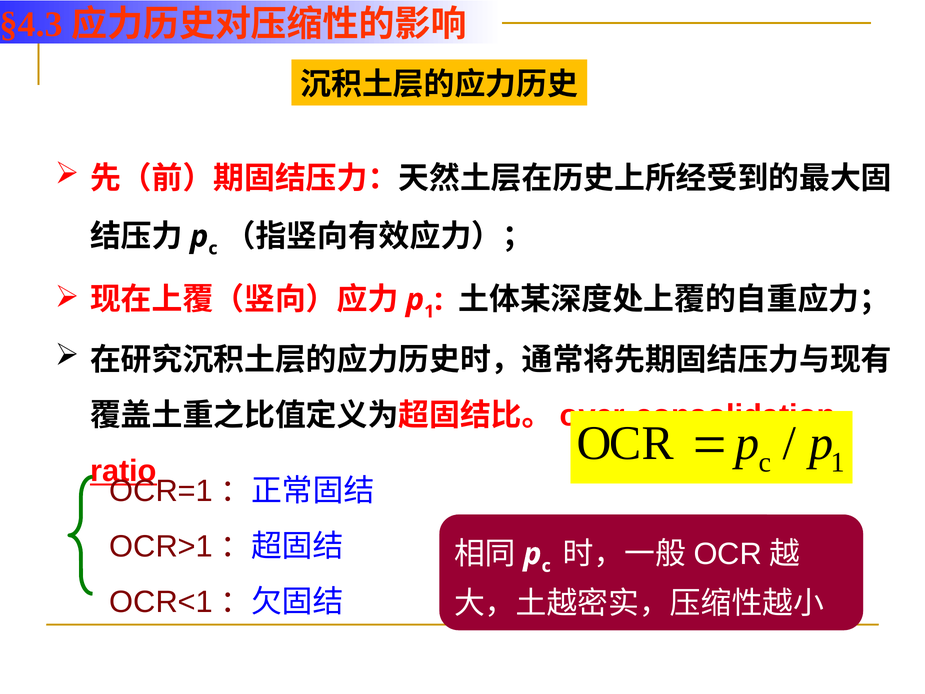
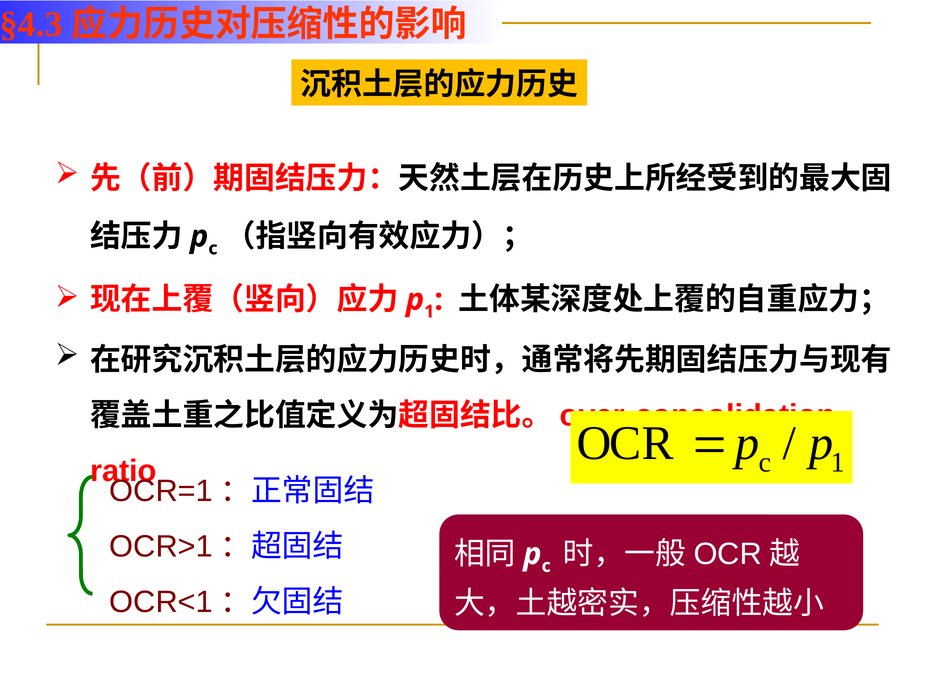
ratio underline: present -> none (123, 471)
